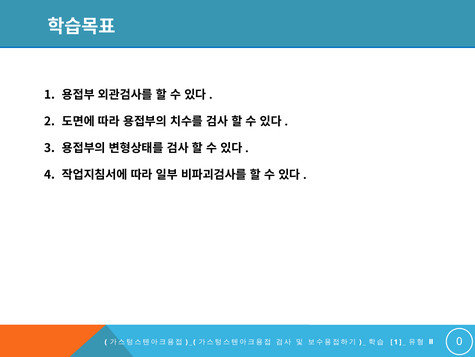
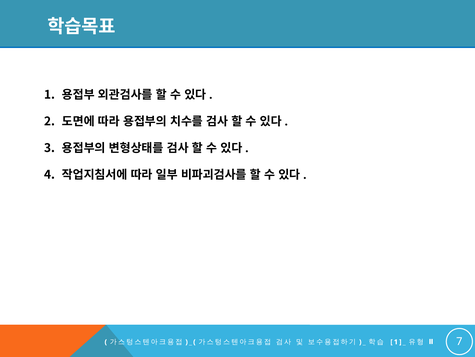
0: 0 -> 7 (459, 341)
